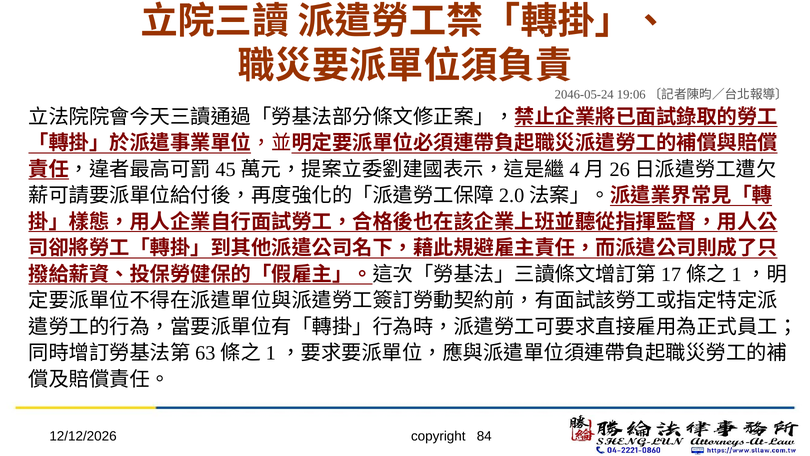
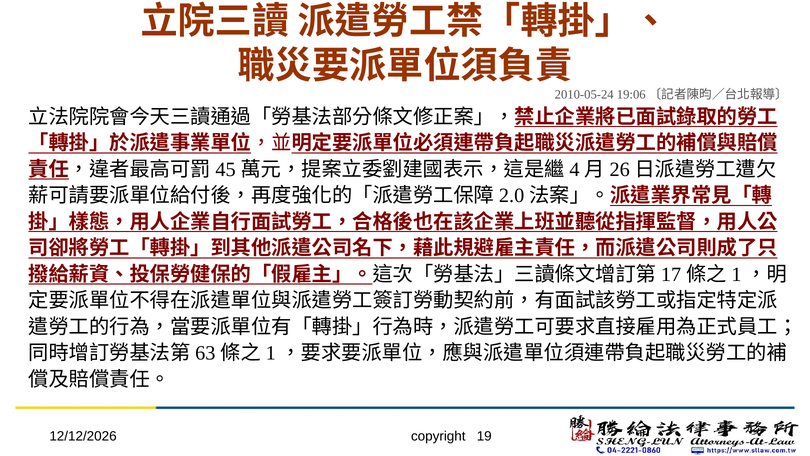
2046-05-24: 2046-05-24 -> 2010-05-24 (584, 95)
84: 84 -> 19 (484, 436)
